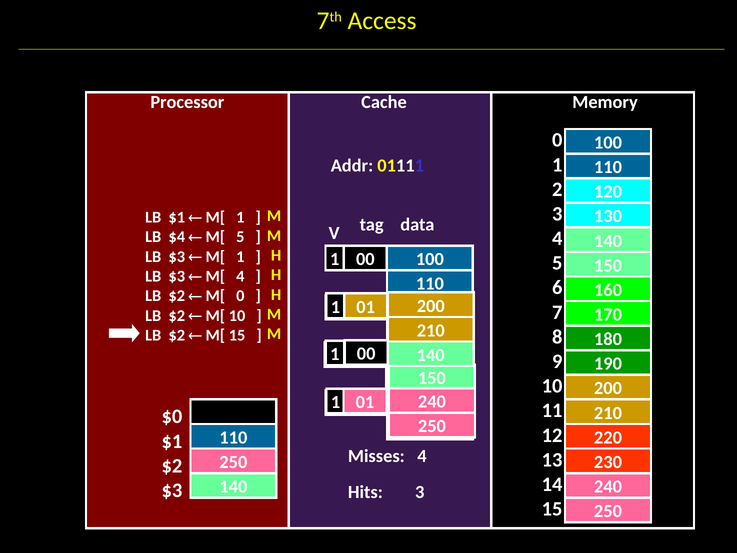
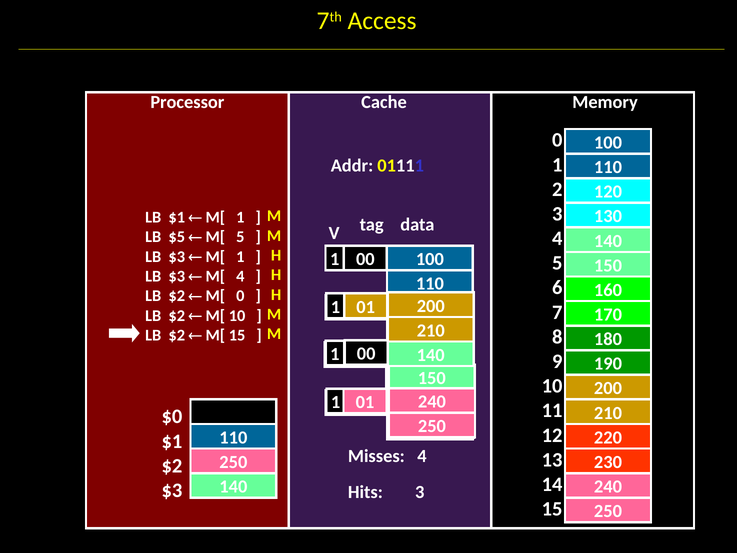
$4: $4 -> $5 (177, 237)
